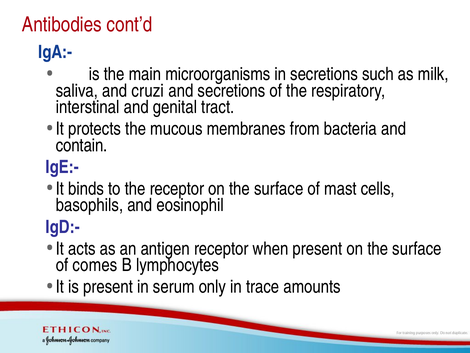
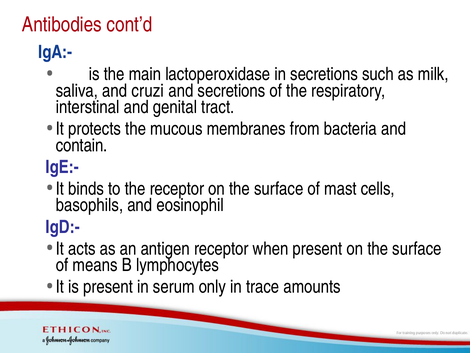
microorganisms: microorganisms -> lactoperoxidase (218, 74)
comes: comes -> means (95, 265)
